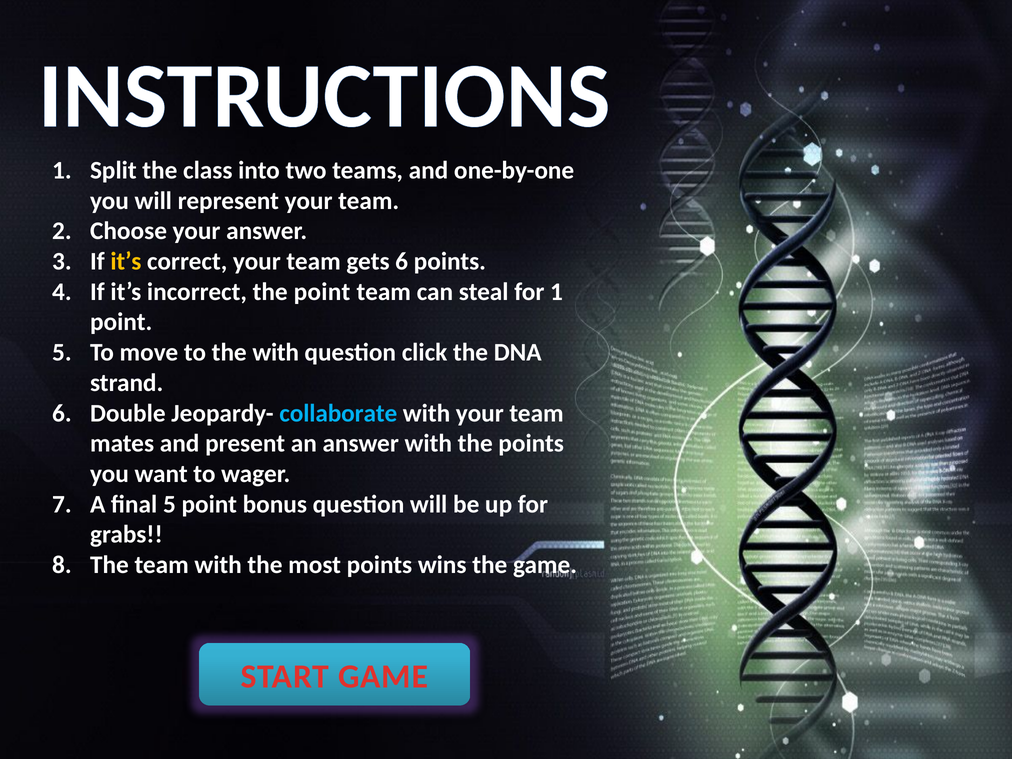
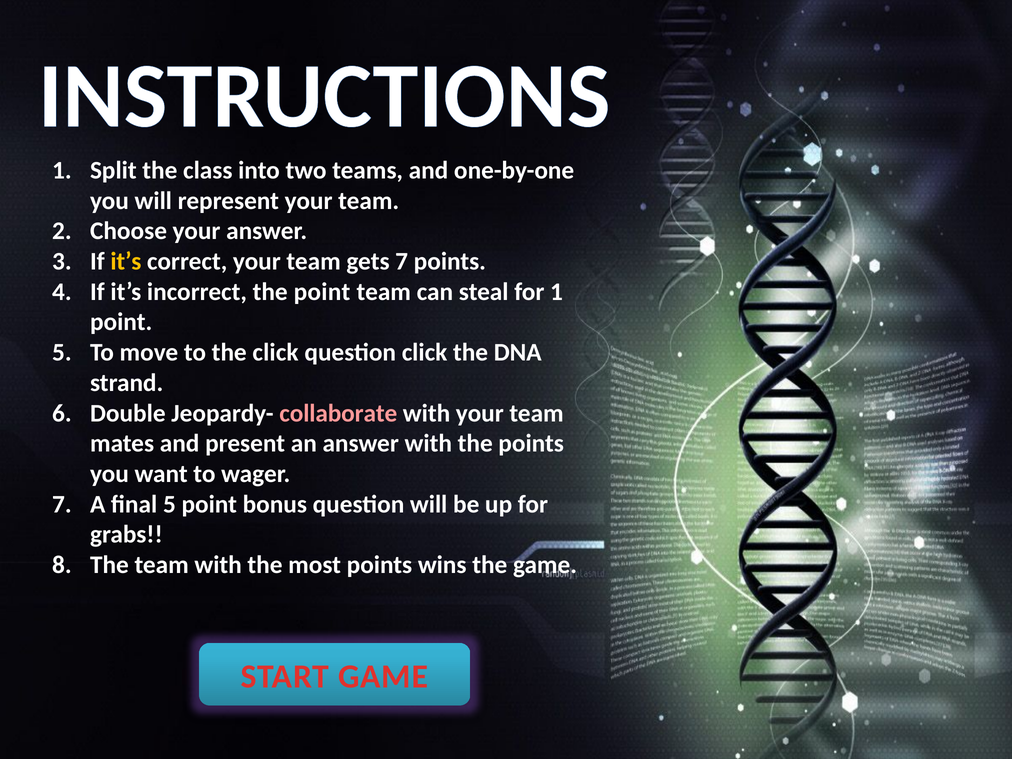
gets 6: 6 -> 7 (402, 261)
the with: with -> click (276, 352)
collaborate colour: light blue -> pink (338, 413)
